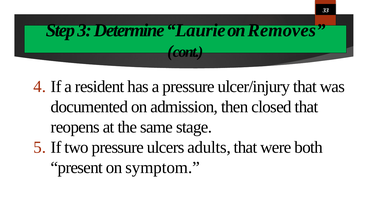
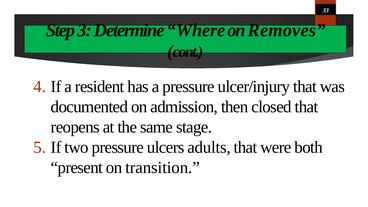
Laurie: Laurie -> Where (196, 30)
symptom: symptom -> transition (163, 167)
